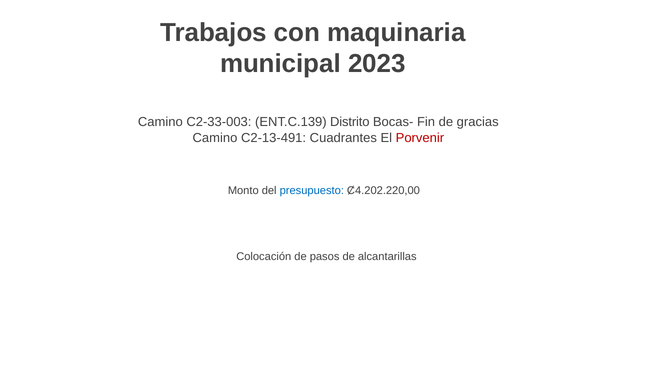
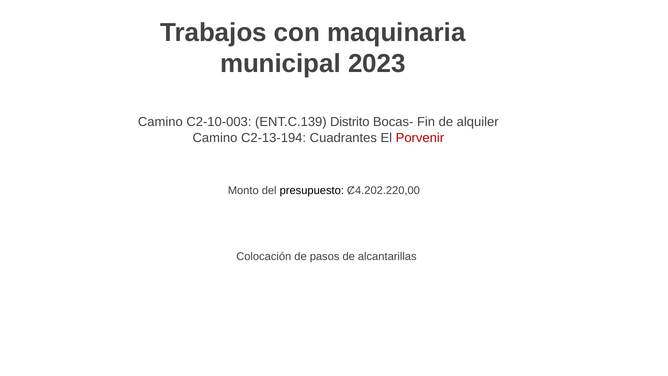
C2-33-003: C2-33-003 -> C2-10-003 (219, 122)
gracias: gracias -> alquiler (478, 122)
C2-13-491: C2-13-491 -> C2-13-194 (274, 138)
presupuesto colour: blue -> black (312, 190)
